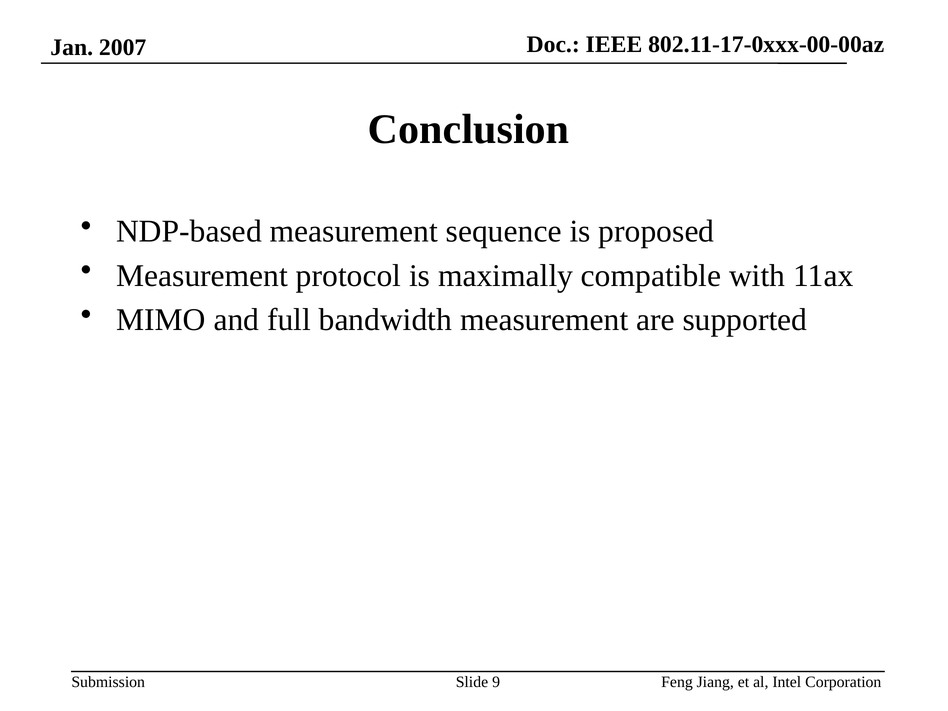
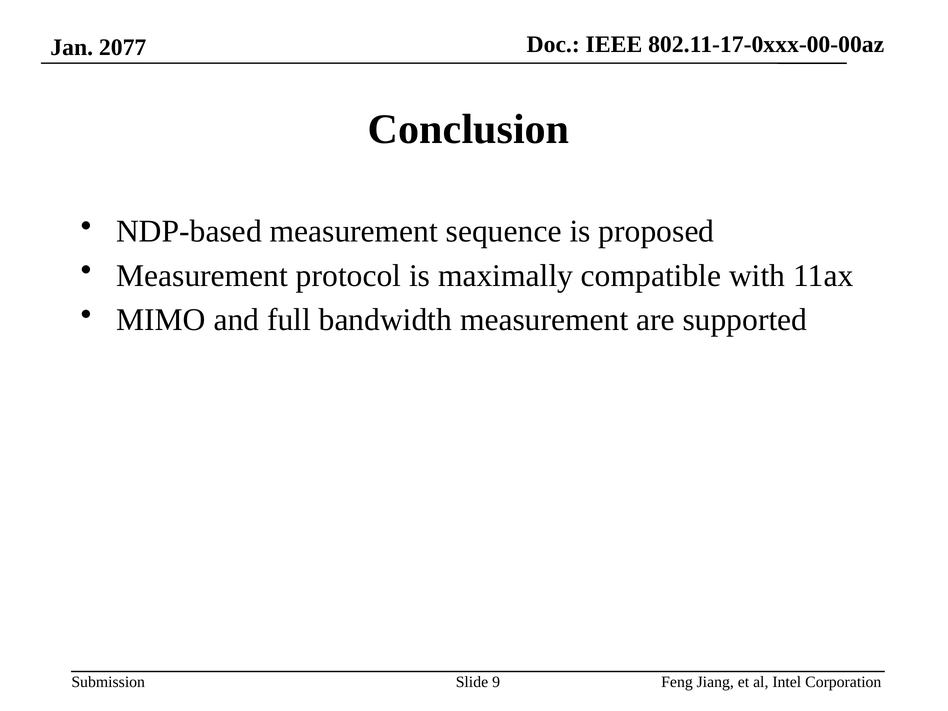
2007: 2007 -> 2077 (123, 48)
